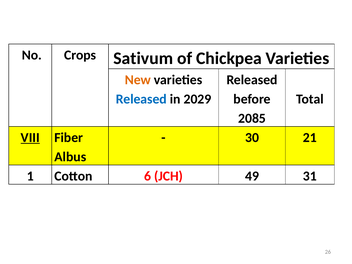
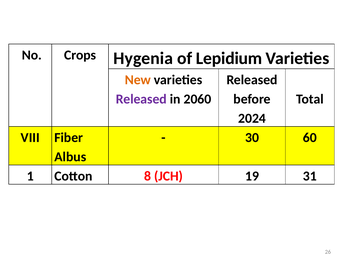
Sativum: Sativum -> Hygenia (143, 58)
Chickpea: Chickpea -> Lepidium (229, 58)
Released colour: blue -> purple (141, 99)
2029: 2029 -> 2060 (197, 99)
2085: 2085 -> 2024 (252, 118)
VIII underline: present -> none (30, 138)
21: 21 -> 60 (310, 138)
6: 6 -> 8 (148, 176)
49: 49 -> 19 (252, 176)
